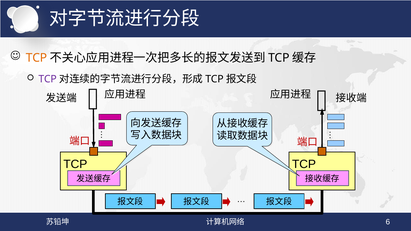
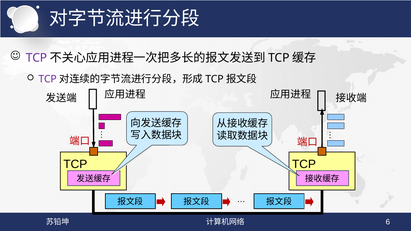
TCP colour: orange -> purple (36, 58)
